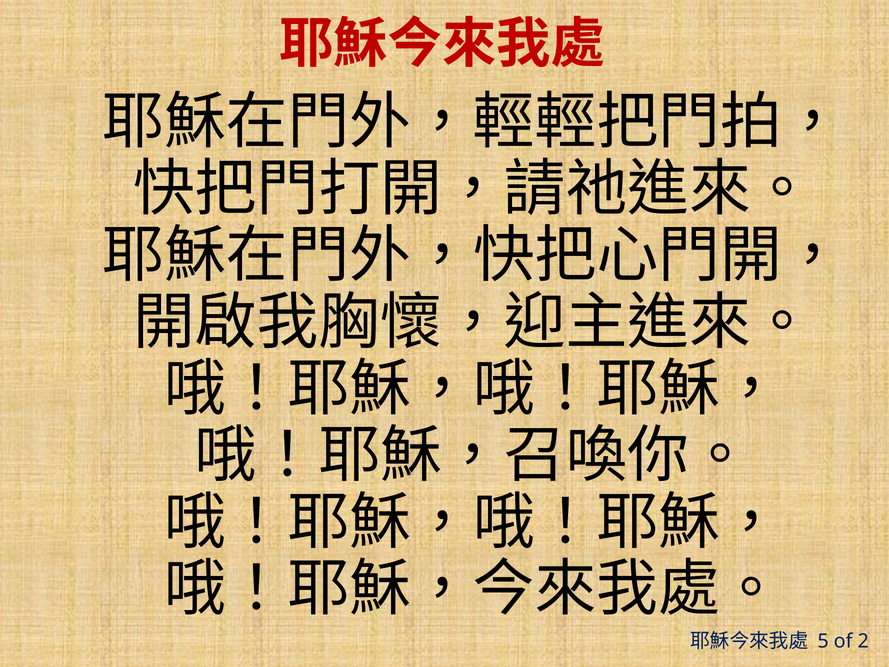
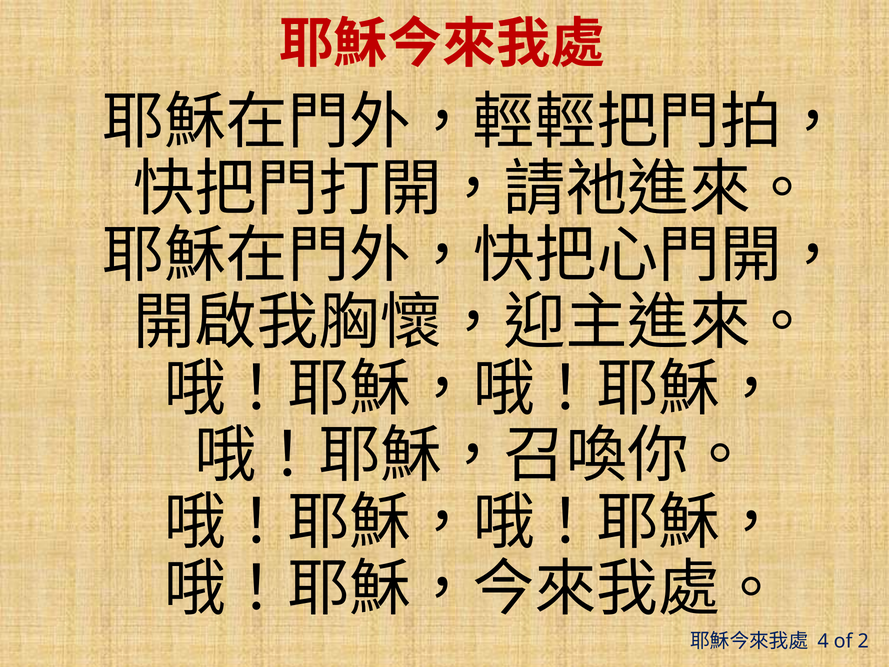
5: 5 -> 4 (823, 641)
